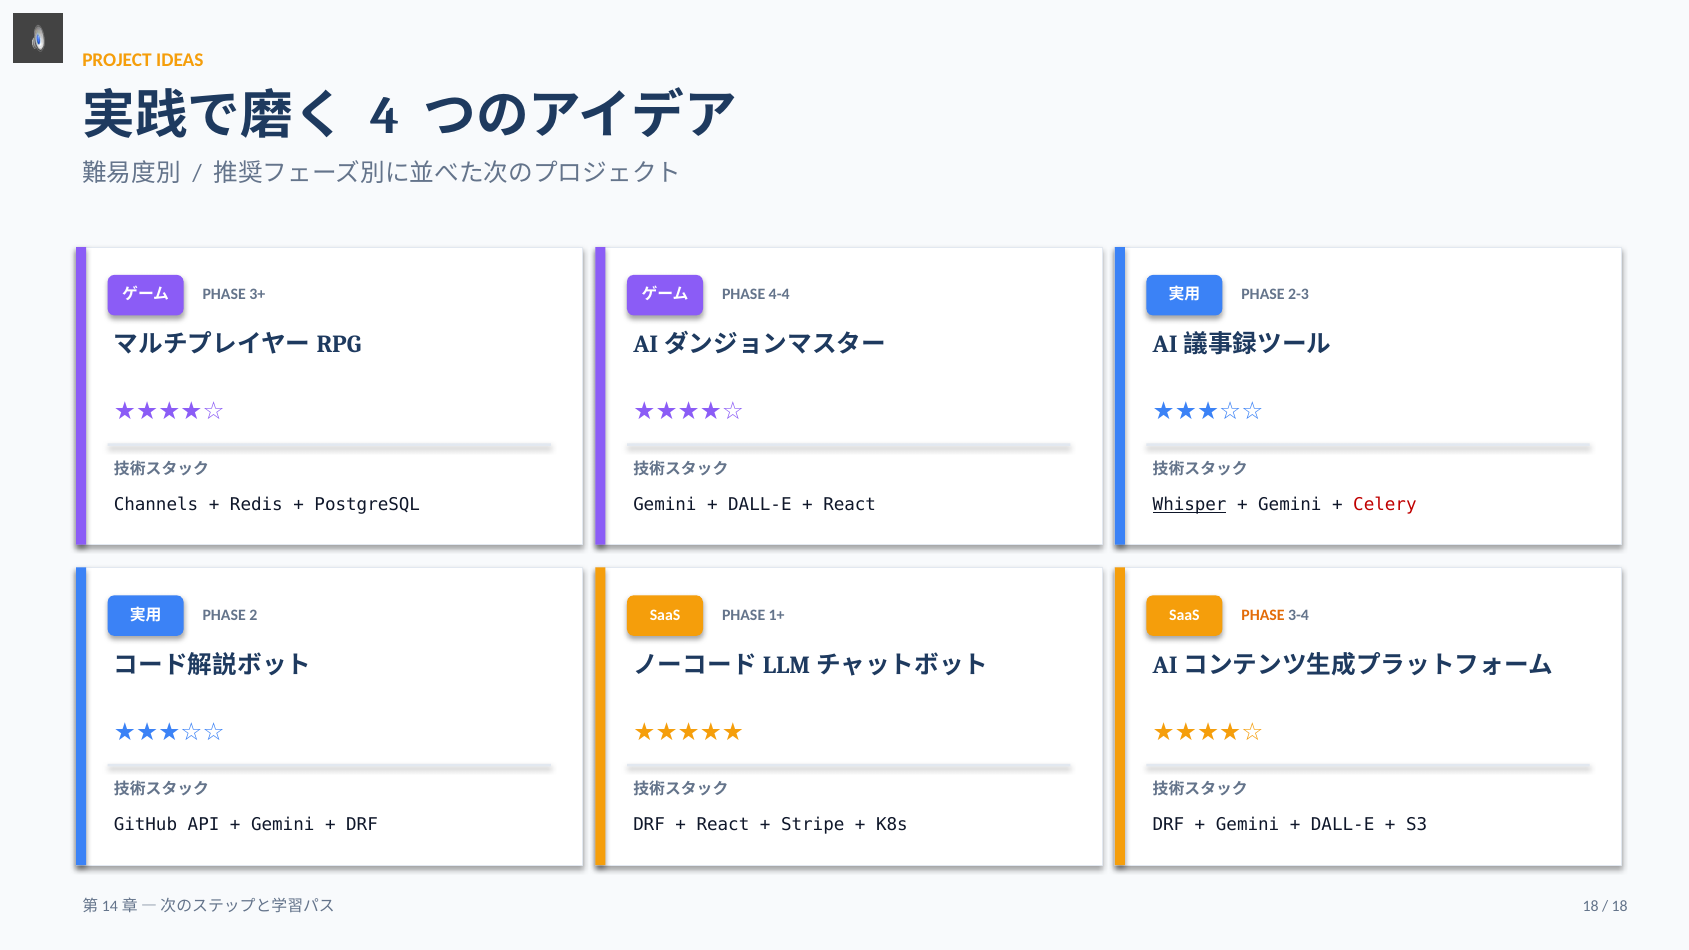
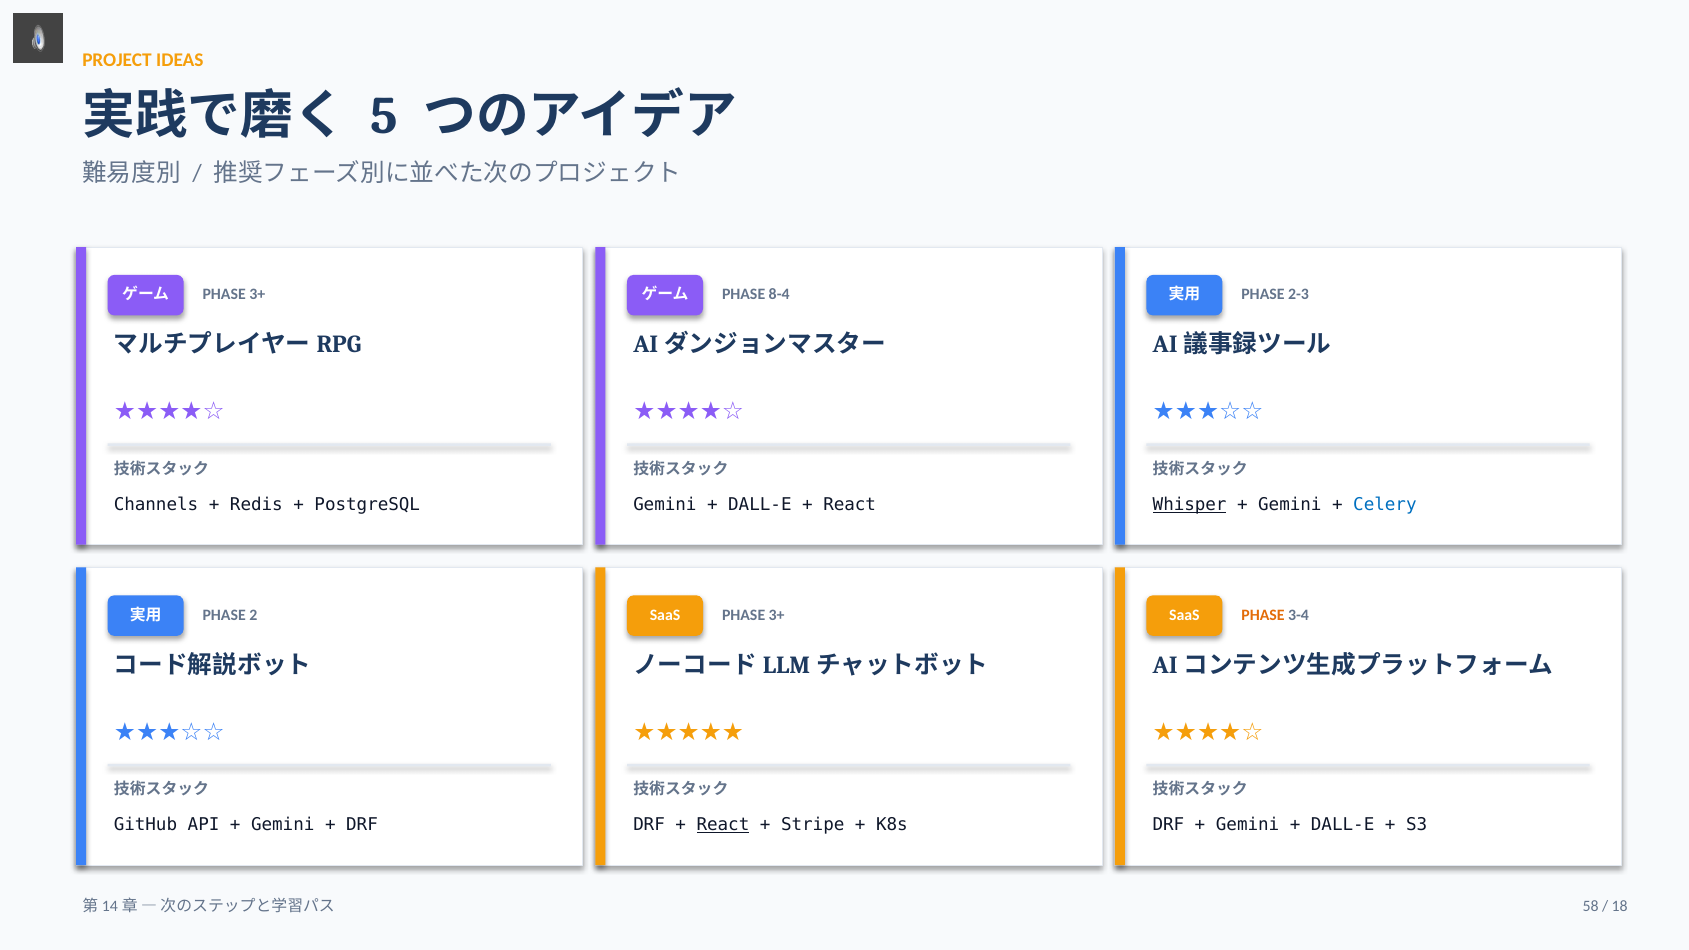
4: 4 -> 5 (385, 116)
4-4: 4-4 -> 8-4 (779, 294)
Celery colour: red -> blue (1385, 505)
SaaS PHASE 1+: 1+ -> 3+ (777, 615)
React underline: none -> present (723, 825)
18: 18 -> 58 (1591, 906)
